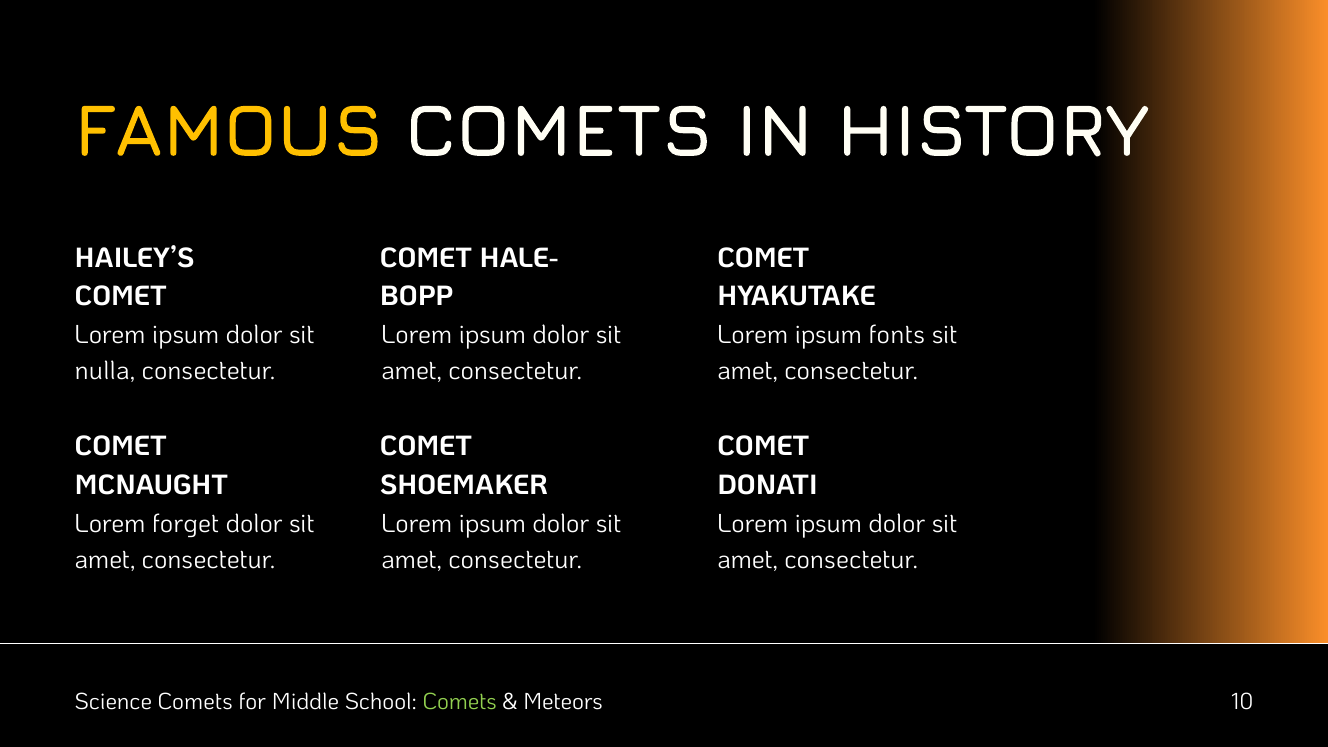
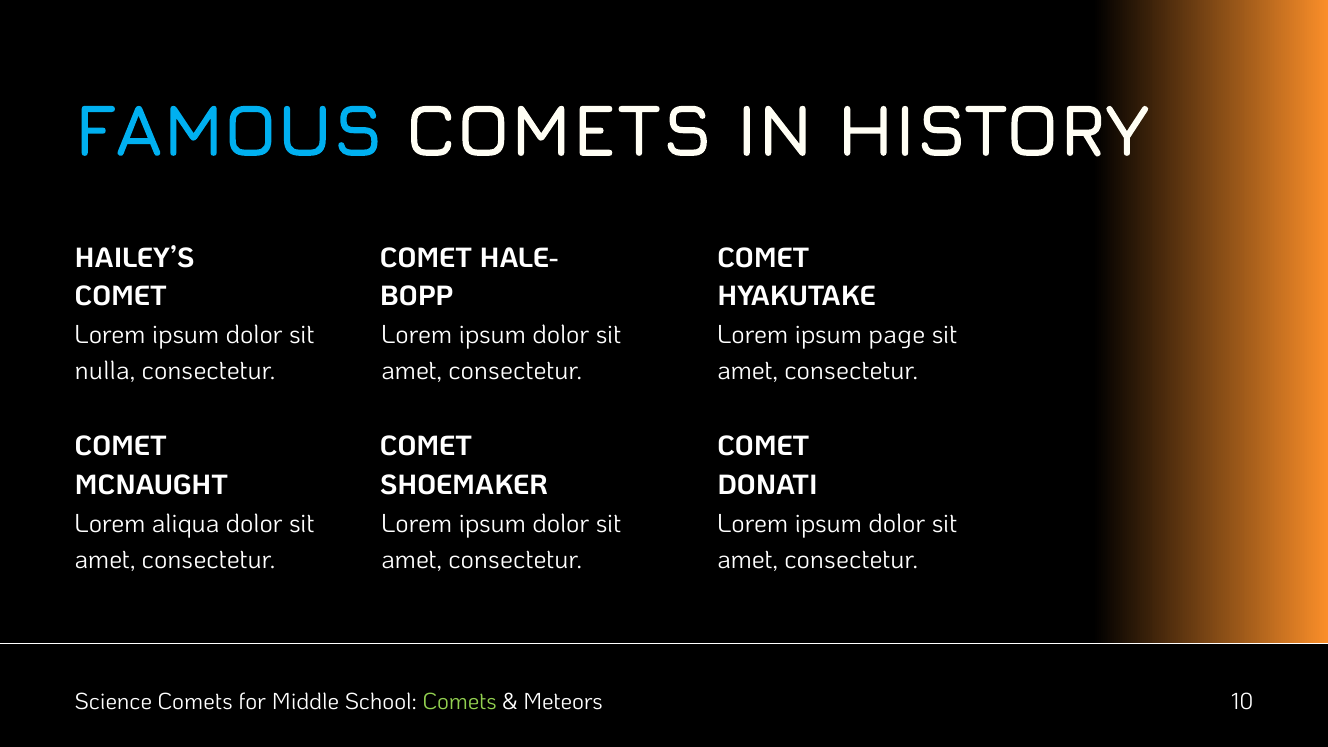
FAMOUS colour: yellow -> light blue (229, 132)
fonts: fonts -> page (897, 335)
forget: forget -> aliqua (186, 524)
